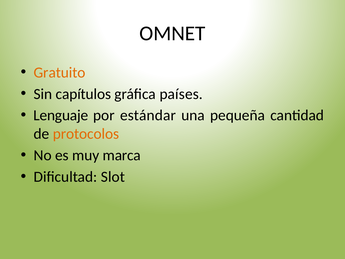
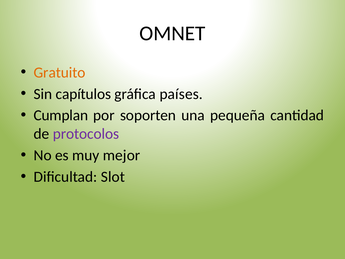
Lenguaje: Lenguaje -> Cumplan (61, 115)
estándar: estándar -> soporten (148, 115)
protocolos colour: orange -> purple (86, 134)
marca: marca -> mejor (122, 155)
